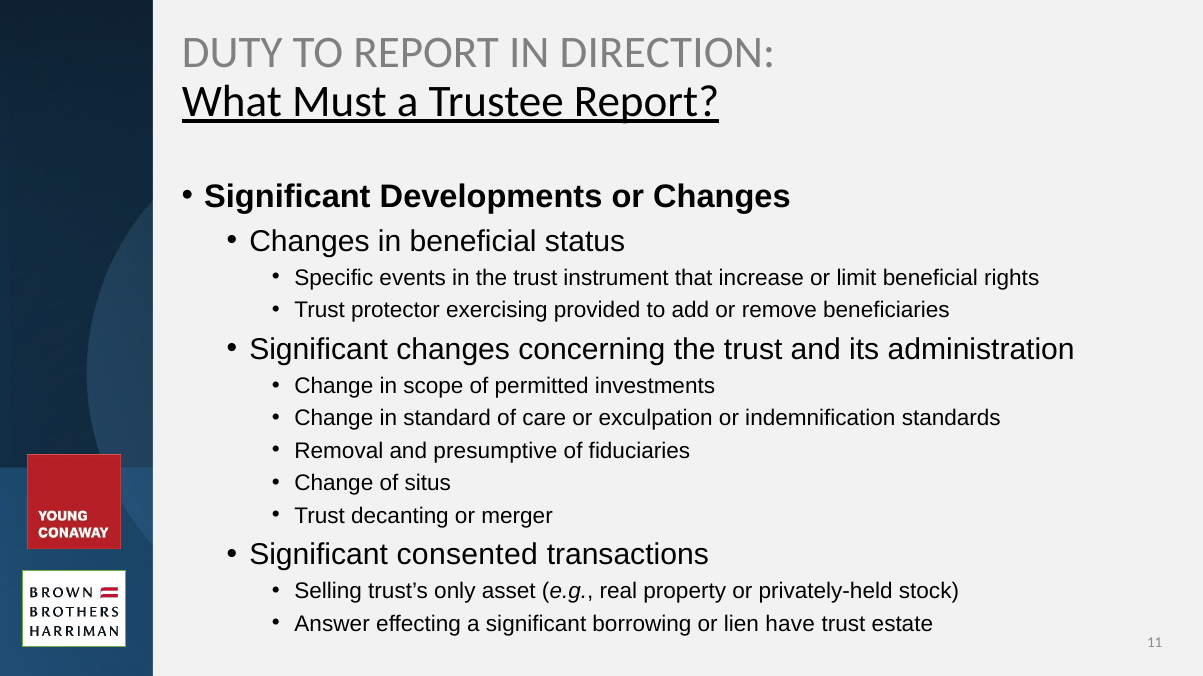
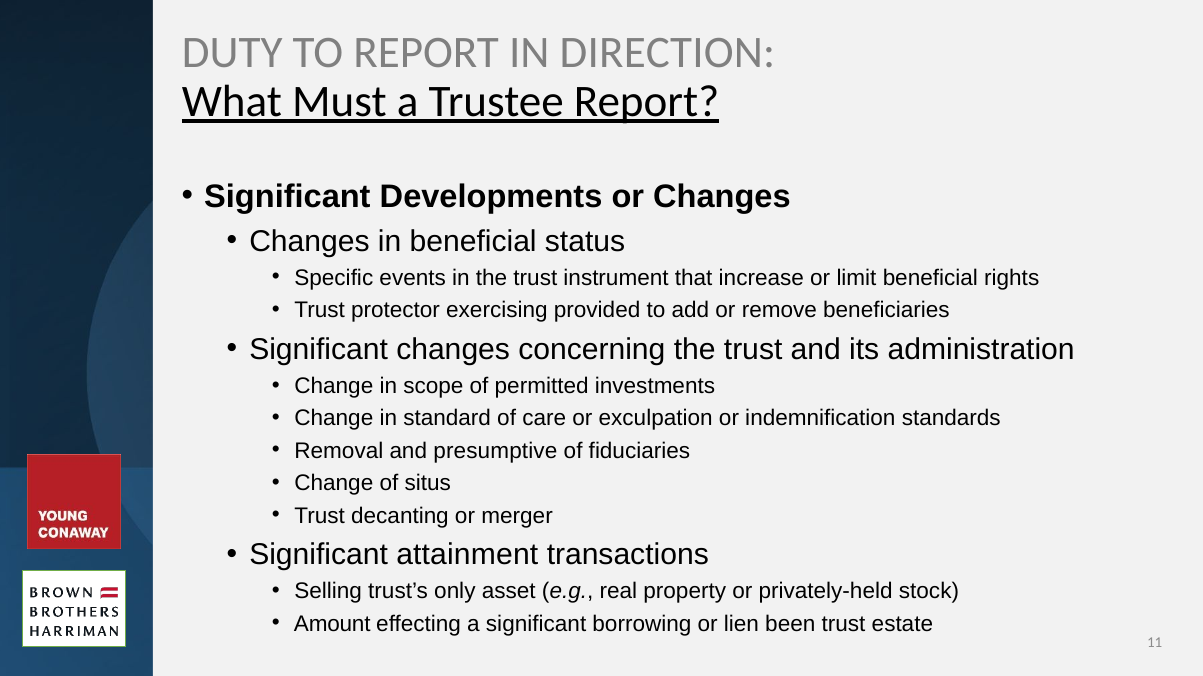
consented: consented -> attainment (467, 555)
Answer: Answer -> Amount (332, 624)
have: have -> been (790, 624)
